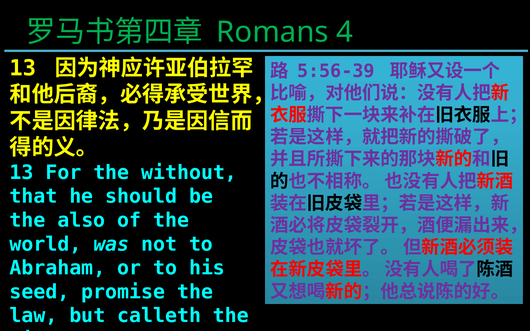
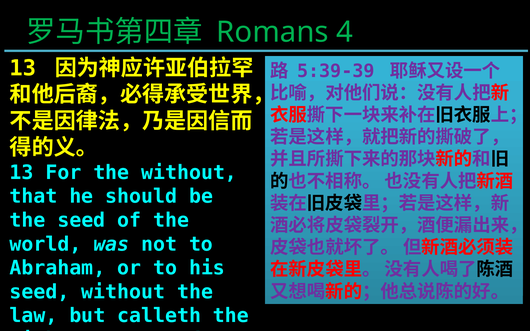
5:56-39: 5:56-39 -> 5:39-39 (336, 71)
the also: also -> seed (81, 220)
seed promise: promise -> without (123, 292)
